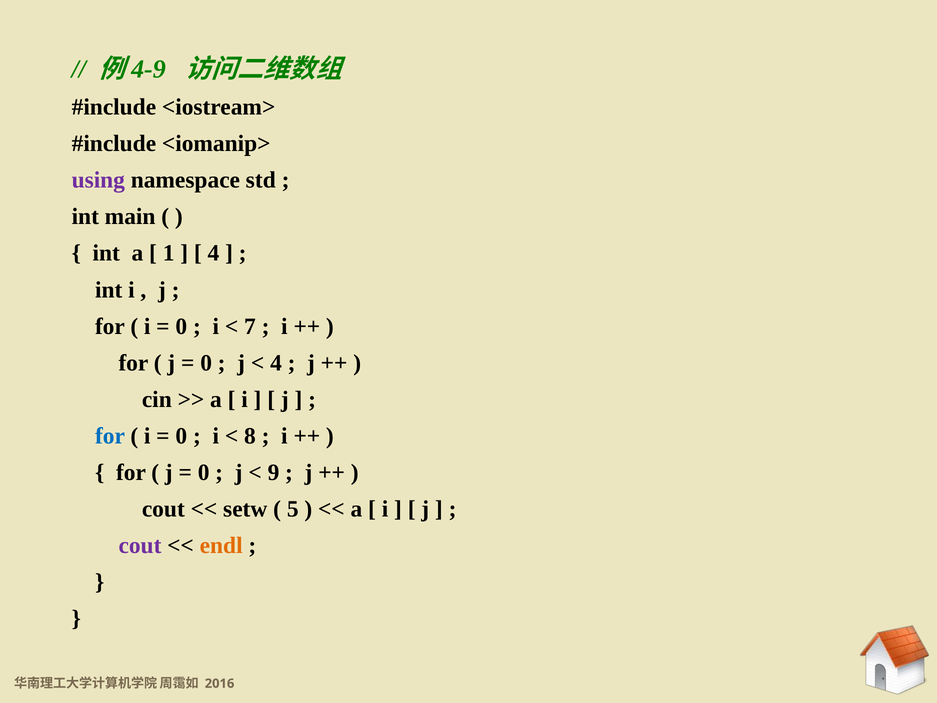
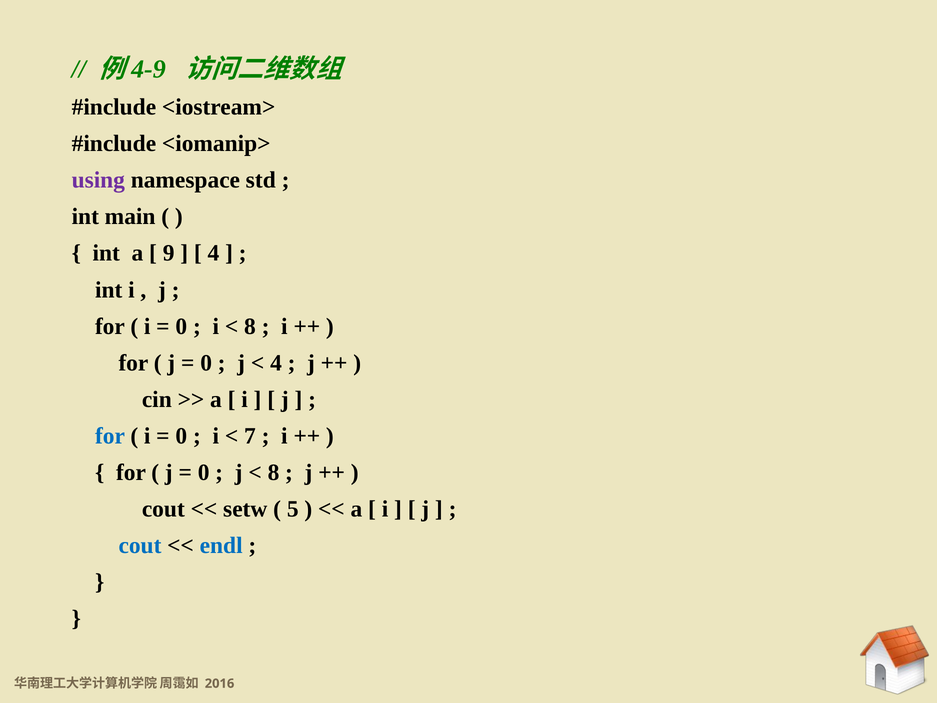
1: 1 -> 9 (169, 253)
7: 7 -> 8 (250, 326)
8: 8 -> 7 (250, 436)
9: 9 -> 8 (273, 472)
cout colour: purple -> blue (140, 545)
endl colour: orange -> blue (221, 545)
